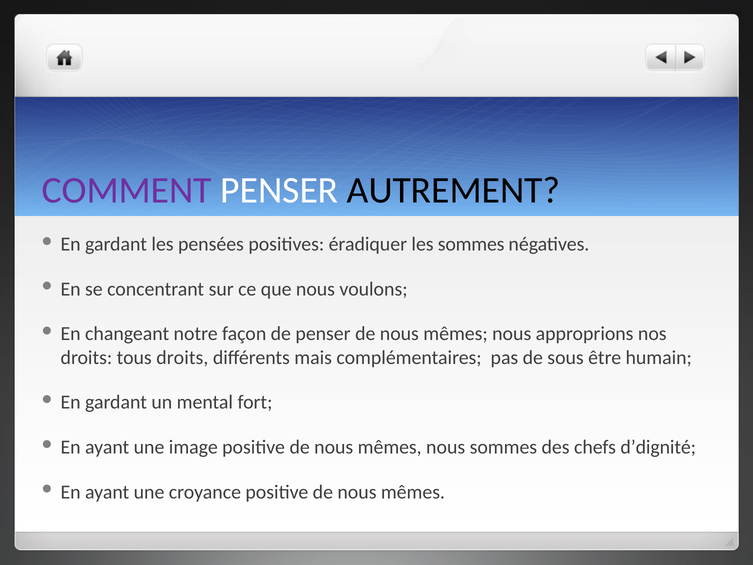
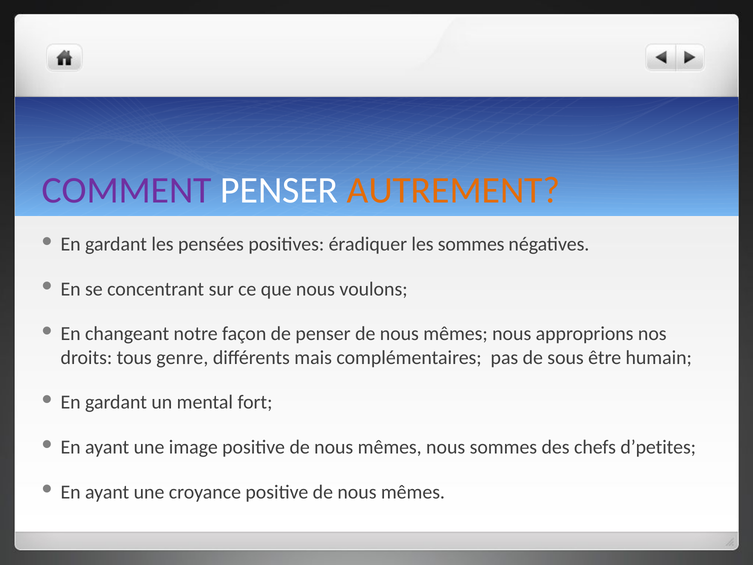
AUTREMENT colour: black -> orange (453, 190)
tous droits: droits -> genre (182, 357)
d’dignité: d’dignité -> d’petites (658, 447)
